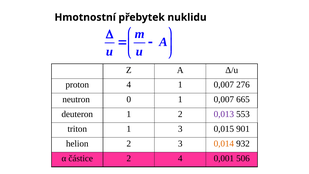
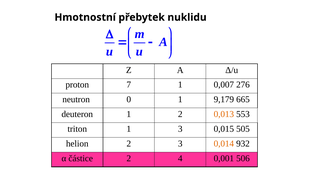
proton 4: 4 -> 7 (129, 85)
0 1 0,007: 0,007 -> 9,179 (224, 99)
0,013 colour: purple -> orange (224, 114)
901: 901 -> 505 (243, 129)
